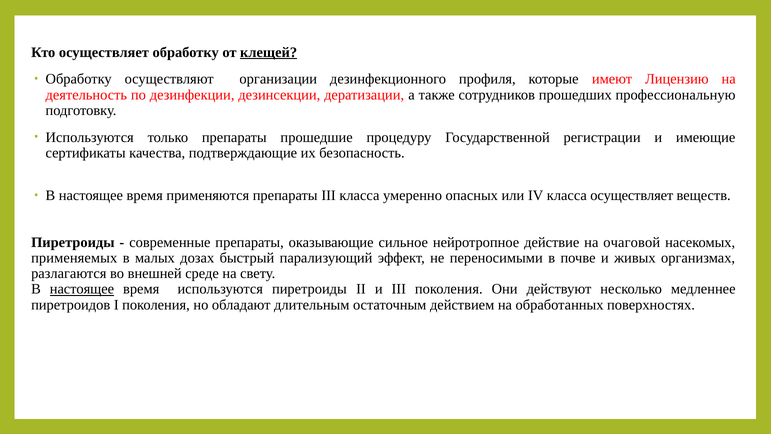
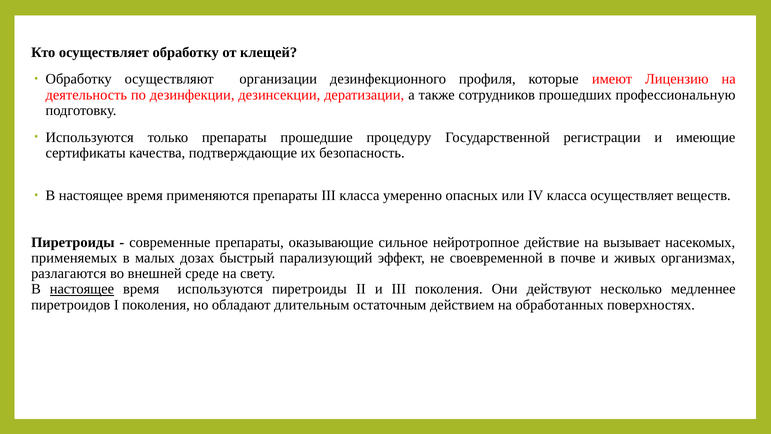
клещей underline: present -> none (269, 52)
очаговой: очаговой -> вызывает (632, 242)
переносимыми: переносимыми -> своевременной (496, 258)
